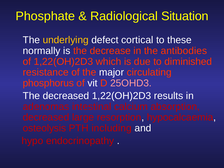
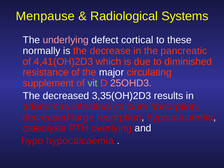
Phosphate: Phosphate -> Menpause (45, 16)
Situation: Situation -> Systems (185, 16)
underlying colour: yellow -> pink (66, 40)
antibodies: antibodies -> pancreatic (184, 51)
of 1,22(OH)2D3: 1,22(OH)2D3 -> 4,41(OH)2D3 (63, 62)
phosphorus: phosphorus -> supplement (48, 83)
vit colour: white -> light green (93, 83)
decreased 1,22(OH)2D3: 1,22(OH)2D3 -> 3,35(OH)2D3 (122, 96)
including: including -> overlying (112, 128)
hypo endocrinopathy: endocrinopathy -> hypocalcaemia (80, 141)
